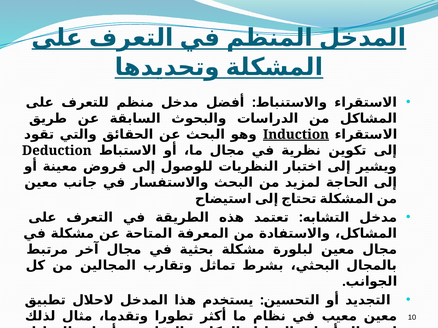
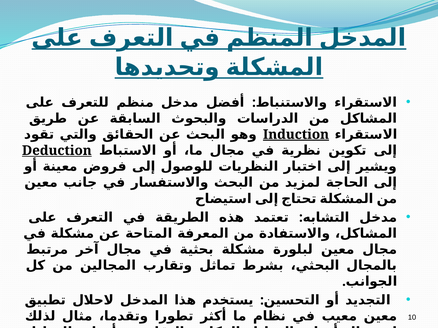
Deduction underline: none -> present (57, 151)
